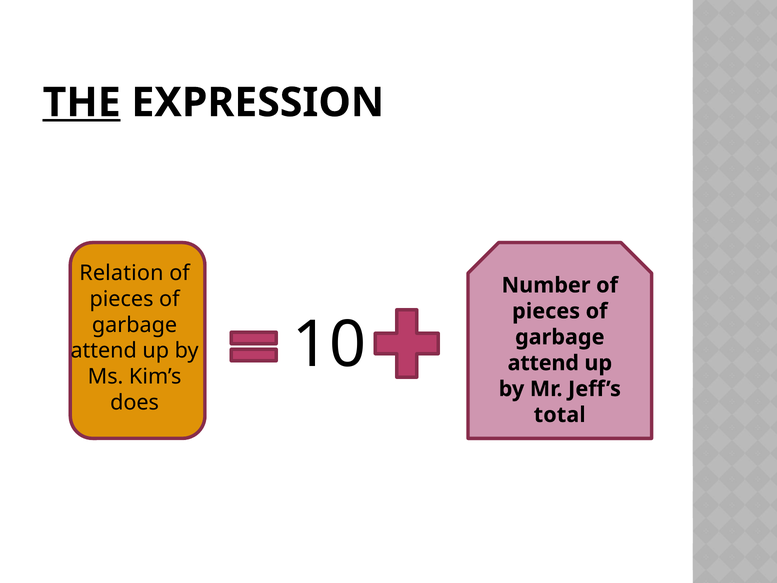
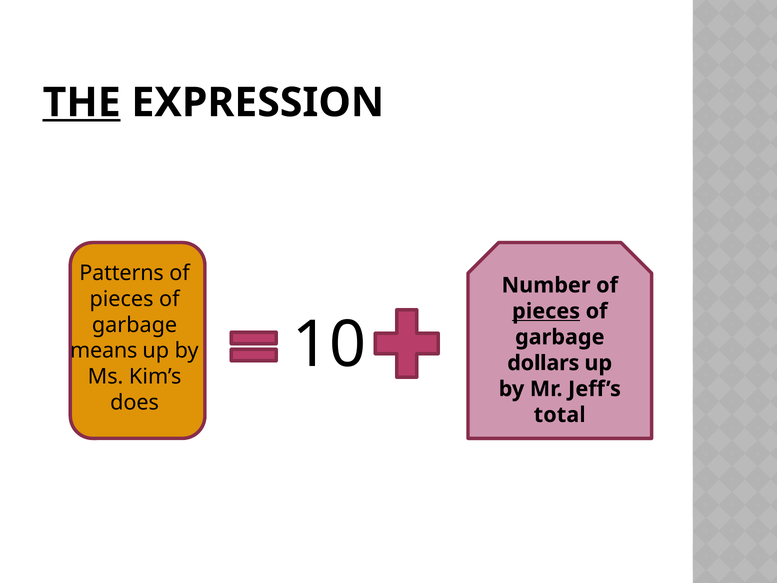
Relation: Relation -> Patterns (122, 273)
pieces underline: none -> present (546, 311)
attend: attend -> means (104, 351)
attend: attend -> dollars (543, 363)
